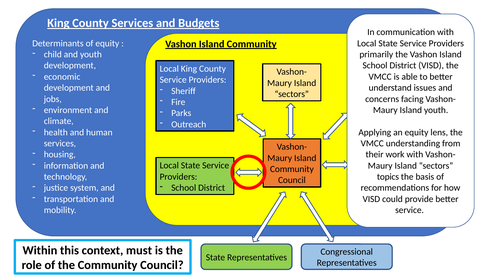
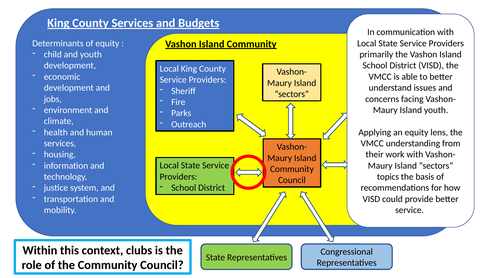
context must: must -> clubs (139, 250)
